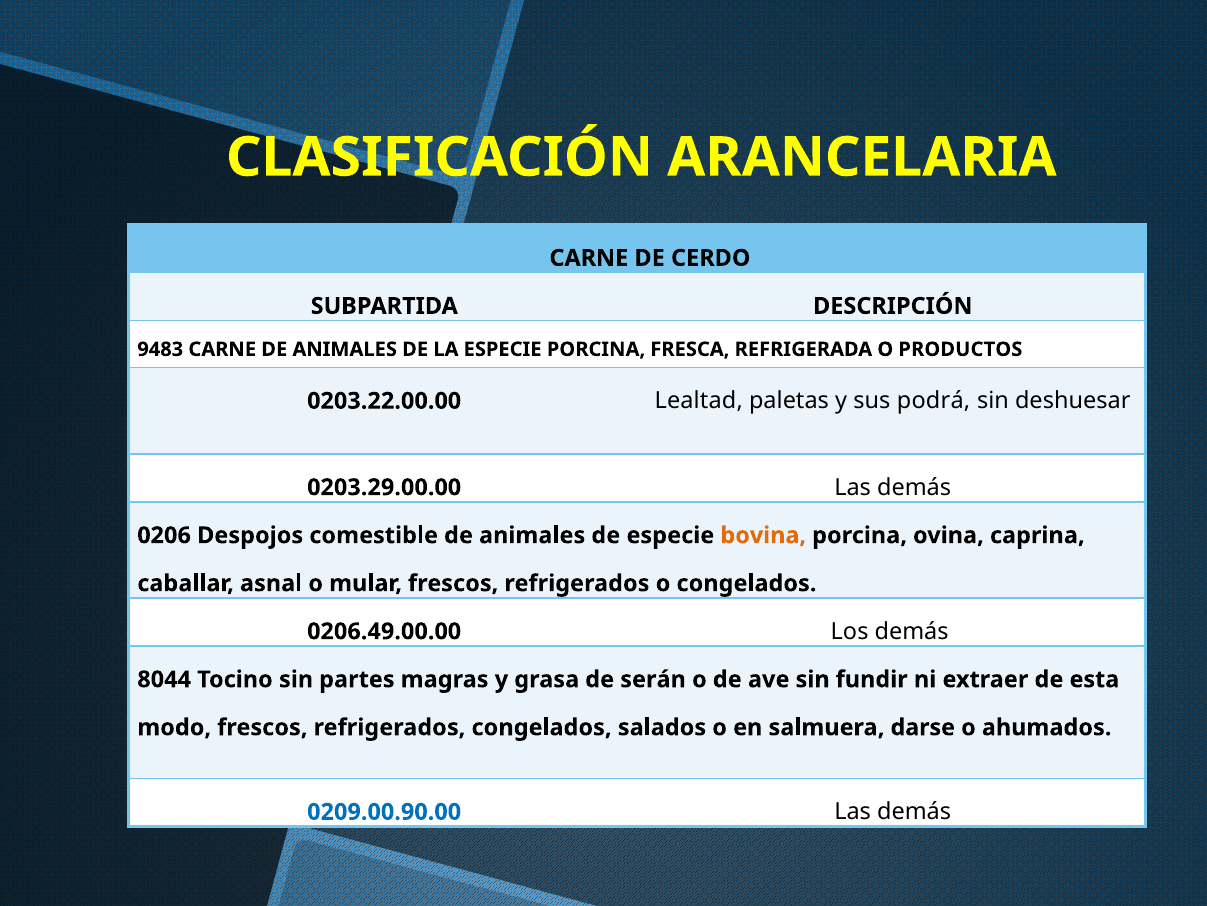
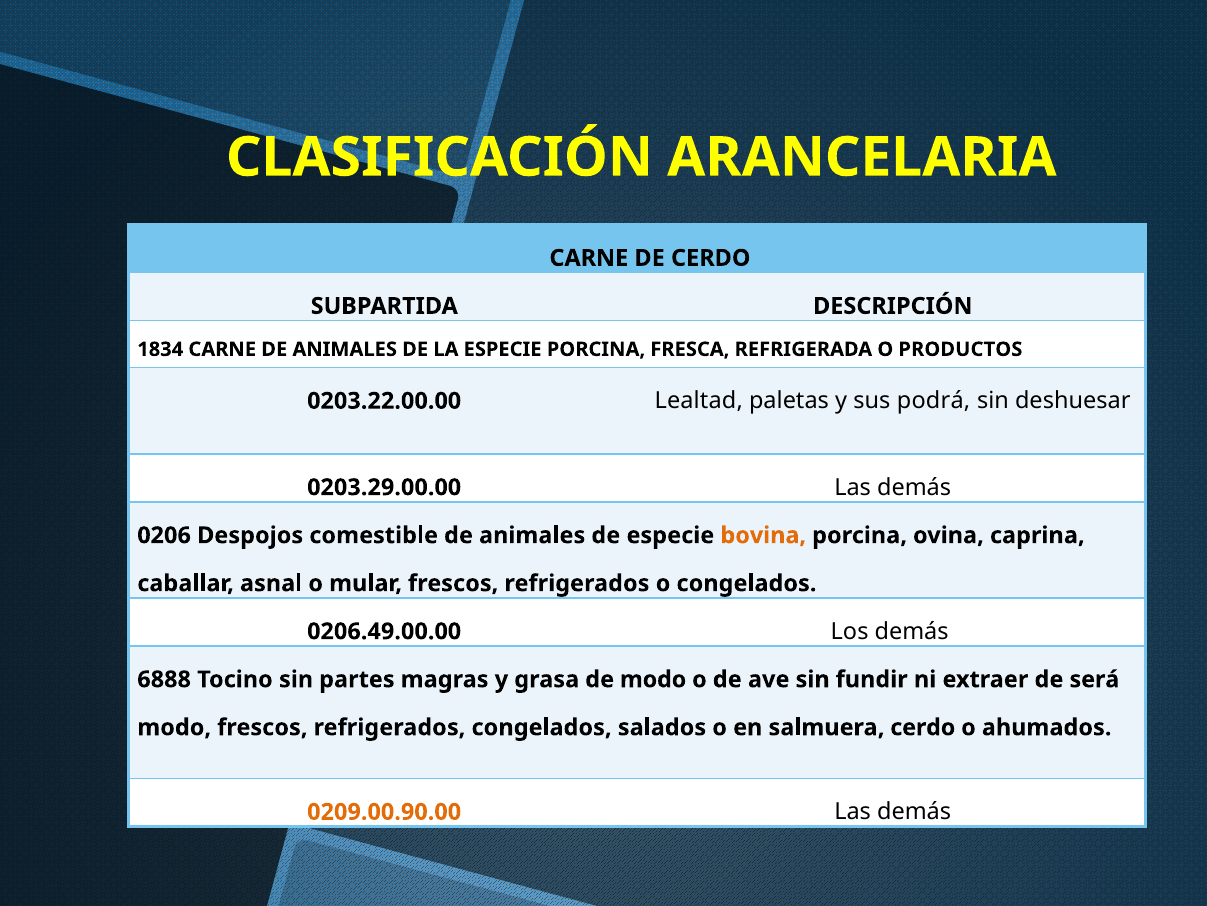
9483: 9483 -> 1834 (160, 349)
8044: 8044 -> 6888 (164, 679)
de serán: serán -> modo (653, 679)
esta: esta -> será (1094, 679)
salmuera darse: darse -> cerdo (923, 727)
0209.00.90.00 colour: blue -> orange (384, 811)
